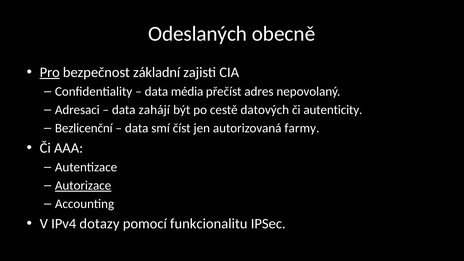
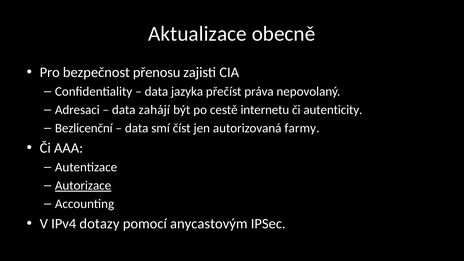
Odeslaných: Odeslaných -> Aktualizace (198, 34)
Pro underline: present -> none (50, 72)
základní: základní -> přenosu (157, 72)
média: média -> jazyka (187, 92)
adres: adres -> práva (259, 92)
datových: datových -> internetu (265, 110)
funkcionalitu: funkcionalitu -> anycastovým (209, 224)
